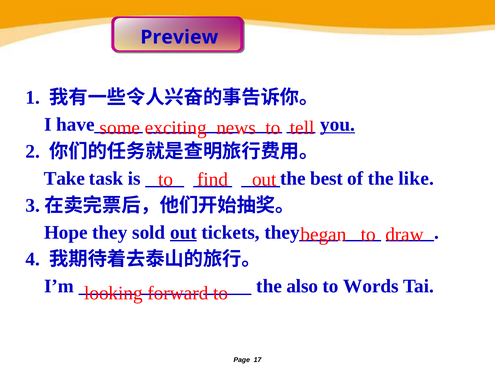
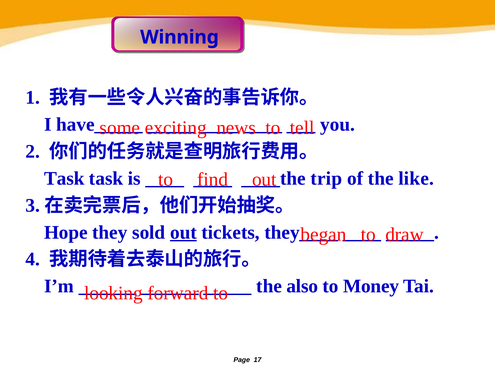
Preview: Preview -> Winning (179, 37)
you underline: present -> none (338, 125)
Take: Take -> Task (64, 179)
best: best -> trip (326, 179)
Words: Words -> Money (371, 286)
